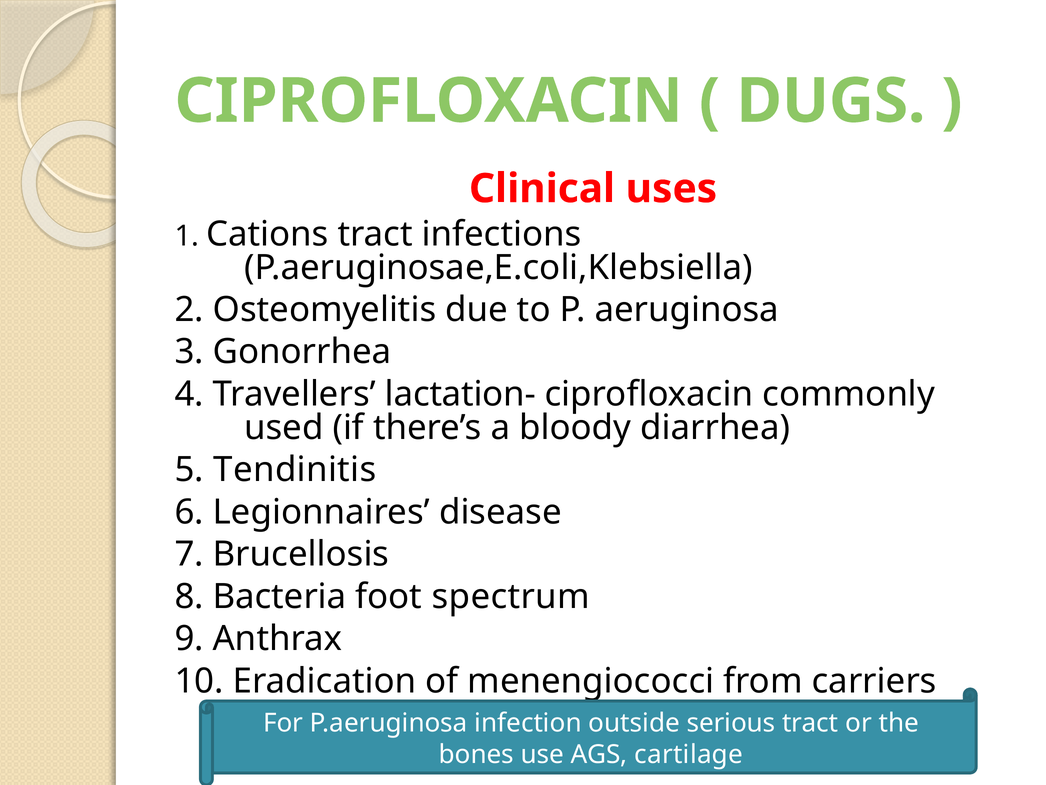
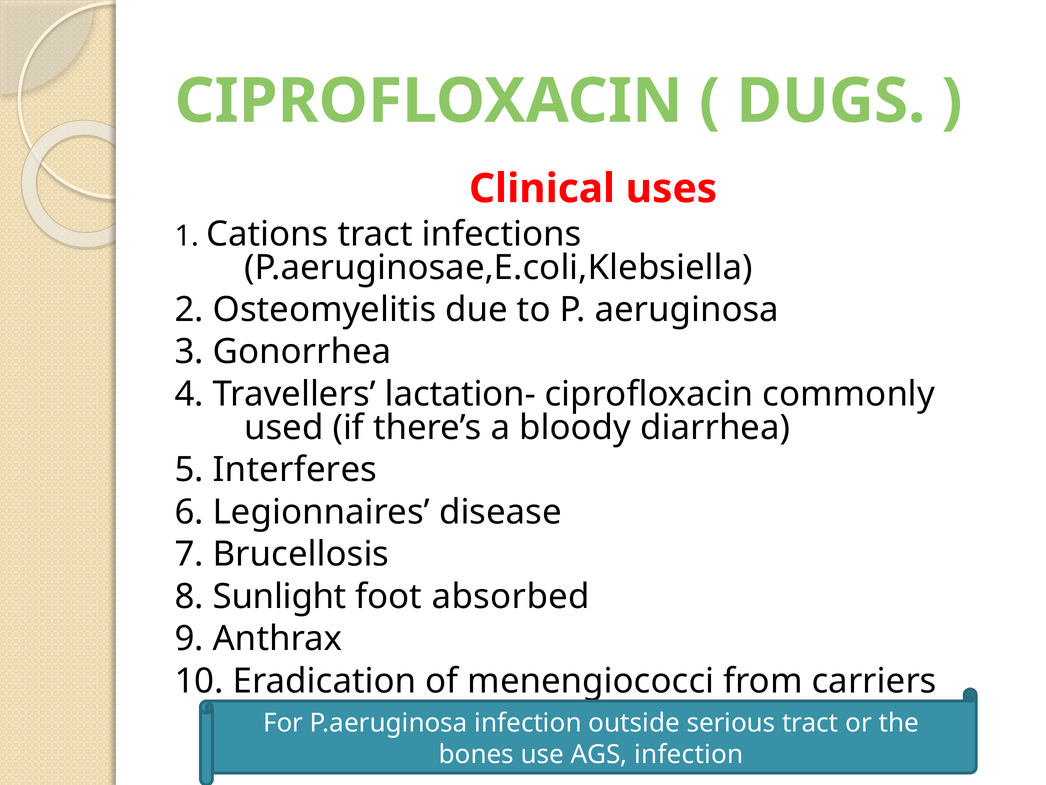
Tendinitis: Tendinitis -> Interferes (295, 470)
Bacteria: Bacteria -> Sunlight (280, 596)
spectrum: spectrum -> absorbed (511, 596)
AGS cartilage: cartilage -> infection (689, 754)
